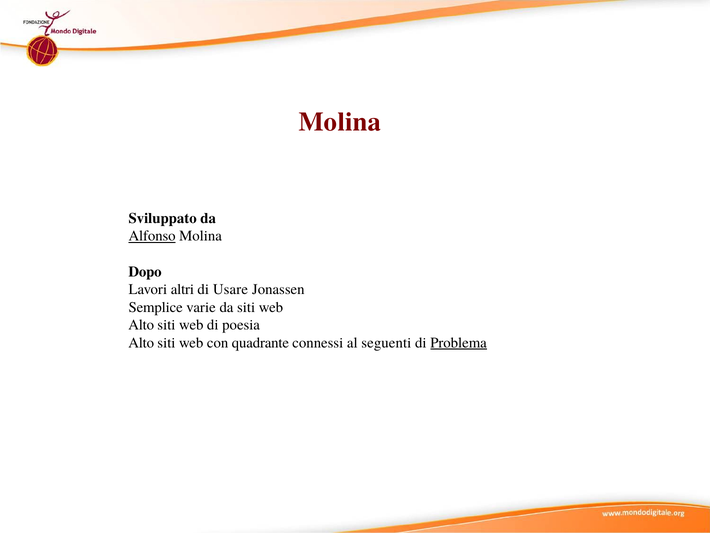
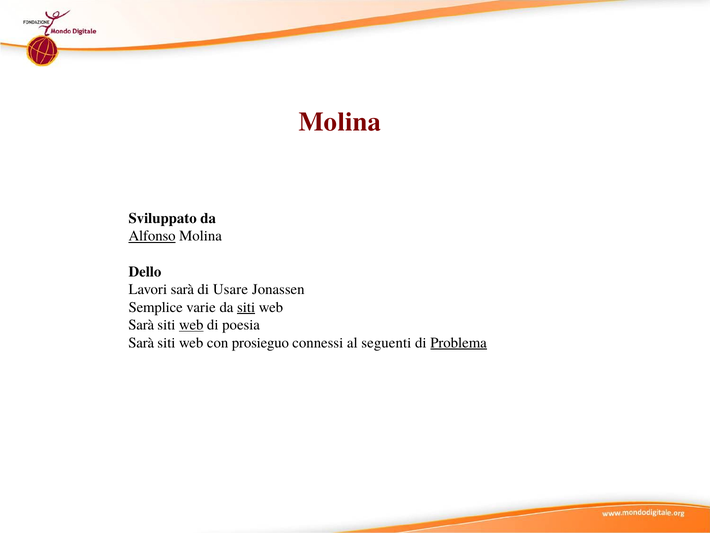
Dopo: Dopo -> Dello (145, 271)
Lavori altri: altri -> sarà (182, 289)
siti underline: none -> present (246, 307)
Alto: Alto -> Sarà (141, 325)
web underline: none -> present (191, 325)
Alto: Alto -> Sarà (141, 342)
quadrante: quadrante -> prosieguo (260, 342)
